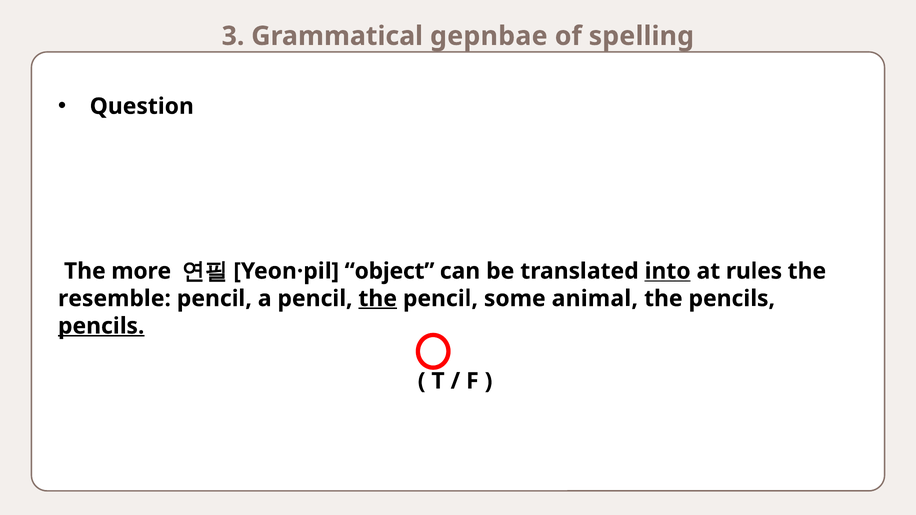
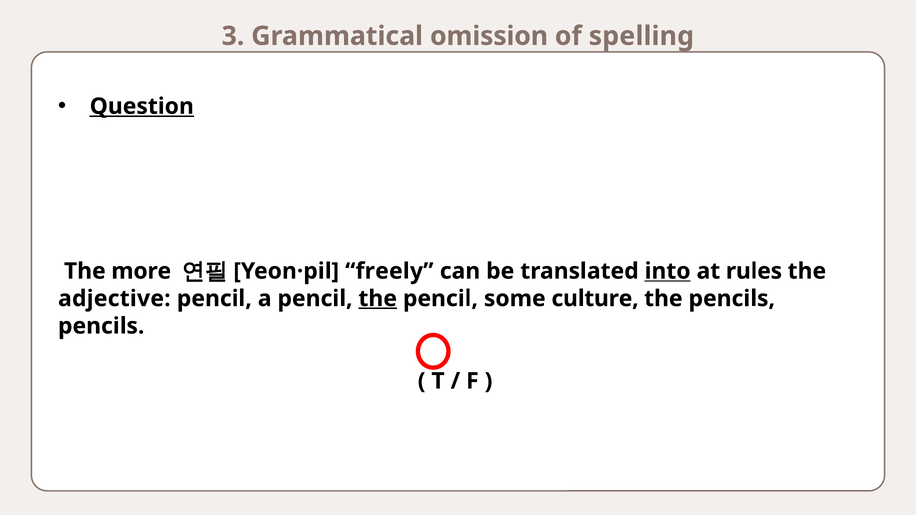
gepnbae: gepnbae -> omission (489, 36)
Question underline: none -> present (142, 106)
object: object -> freely (389, 271)
resemble: resemble -> adjective (114, 299)
animal: animal -> culture (595, 299)
pencils underline: present -> none (101, 326)
